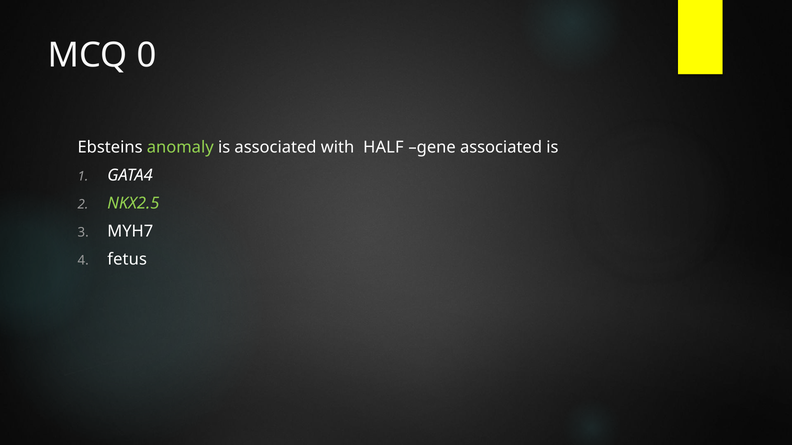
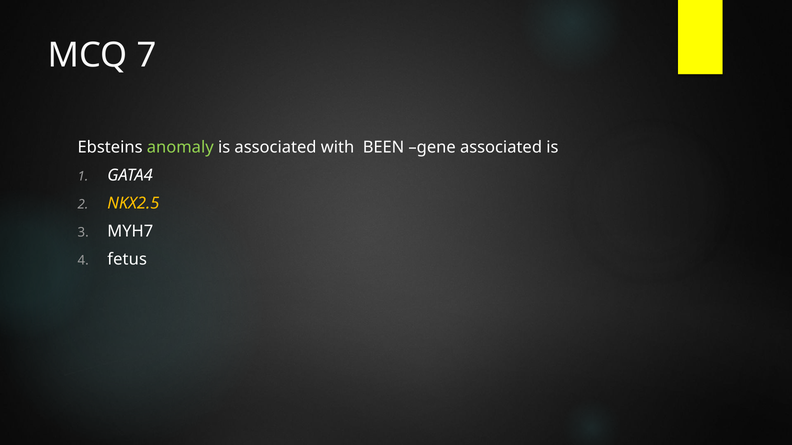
0: 0 -> 7 (147, 56)
HALF: HALF -> BEEN (384, 147)
NKX2.5 colour: light green -> yellow (133, 204)
